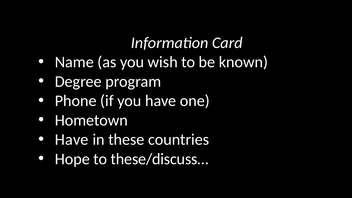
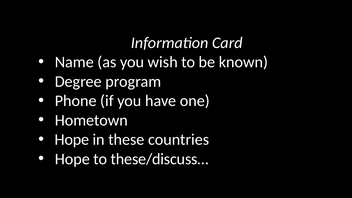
Have: Have -> Hope (72, 140)
